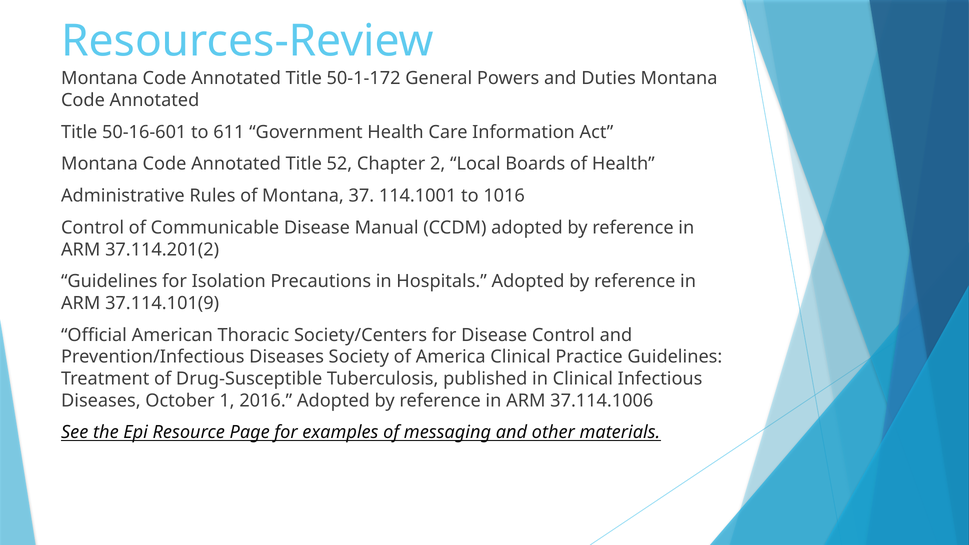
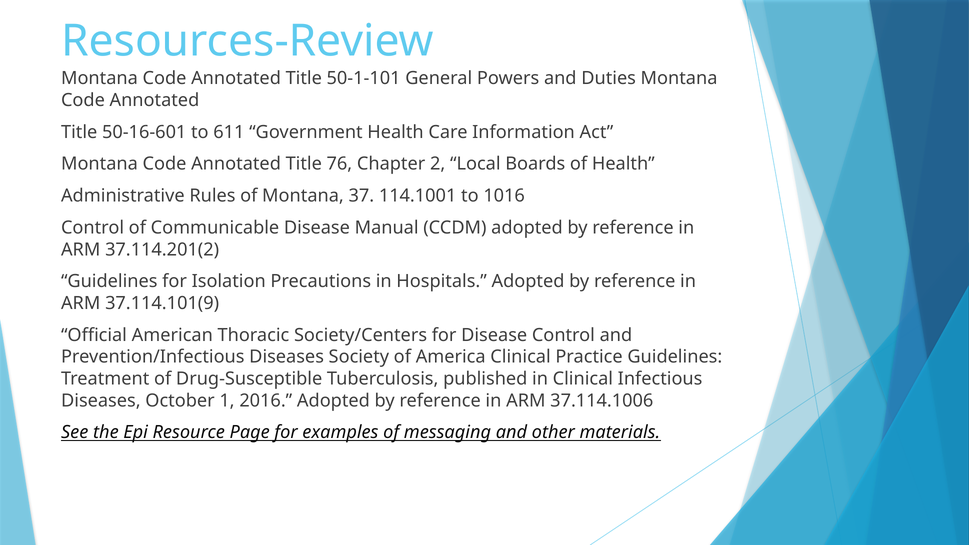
50-1-172: 50-1-172 -> 50-1-101 (364, 78)
52: 52 -> 76 (339, 164)
